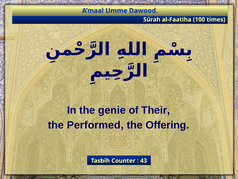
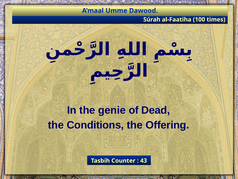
Their: Their -> Dead (156, 110)
Performed: Performed -> Conditions (95, 125)
